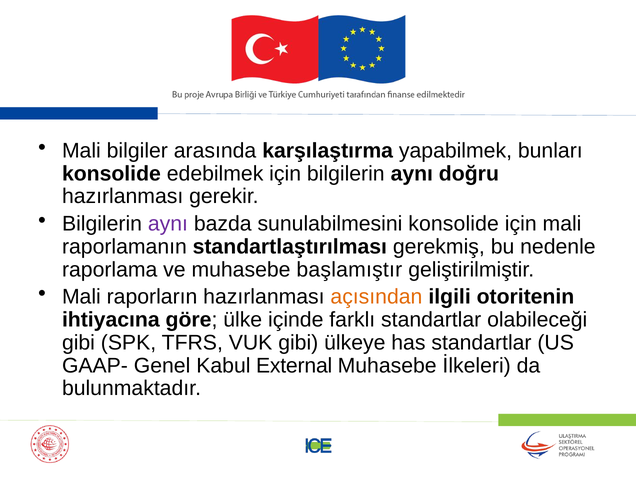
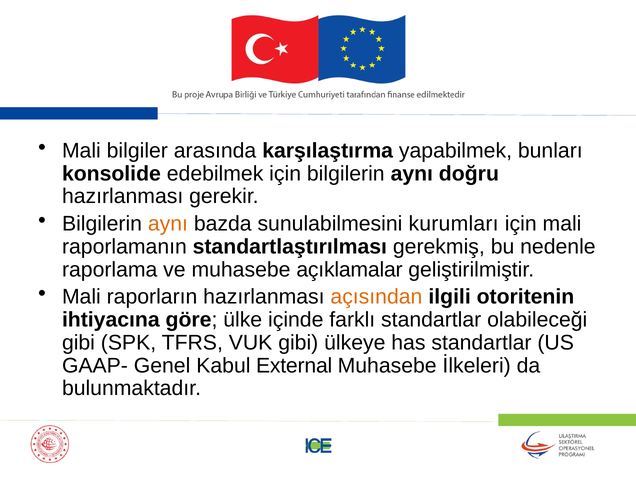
aynı colour: purple -> orange (168, 224)
sunulabilmesini konsolide: konsolide -> kurumları (454, 224)
başlamıştır: başlamıştır -> açıklamalar (350, 270)
